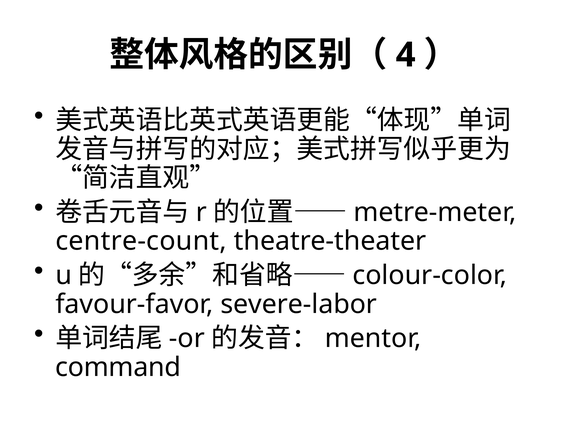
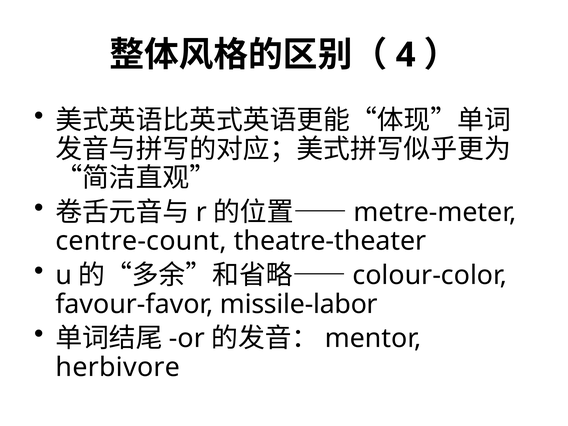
severe-labor: severe-labor -> missile-labor (299, 304)
command: command -> herbivore (118, 367)
